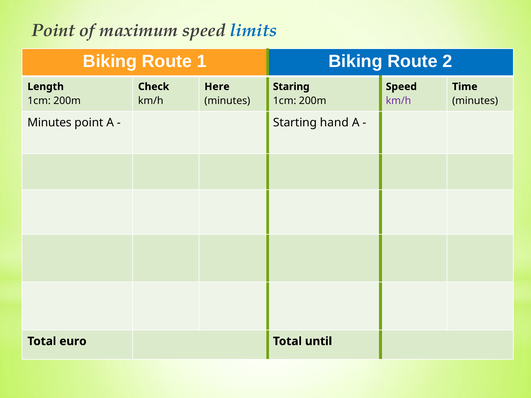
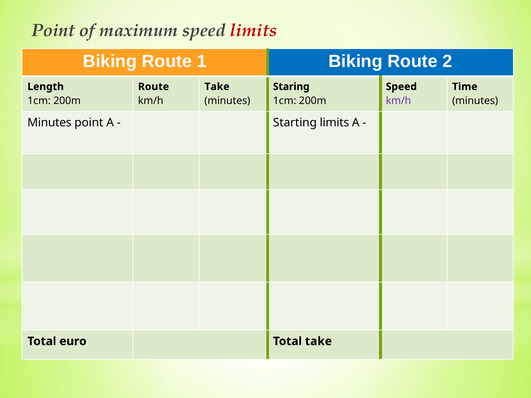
limits colour: blue -> red (254, 30)
Check: Check -> Route (154, 87)
Here: Here -> Take (217, 87)
Starting hand: hand -> limits (334, 123)
Total until: until -> take (318, 341)
